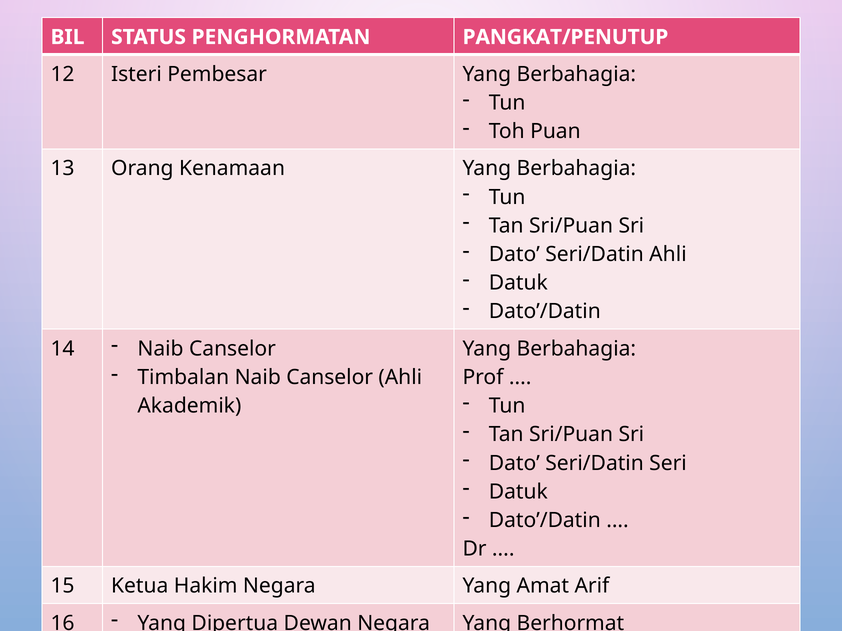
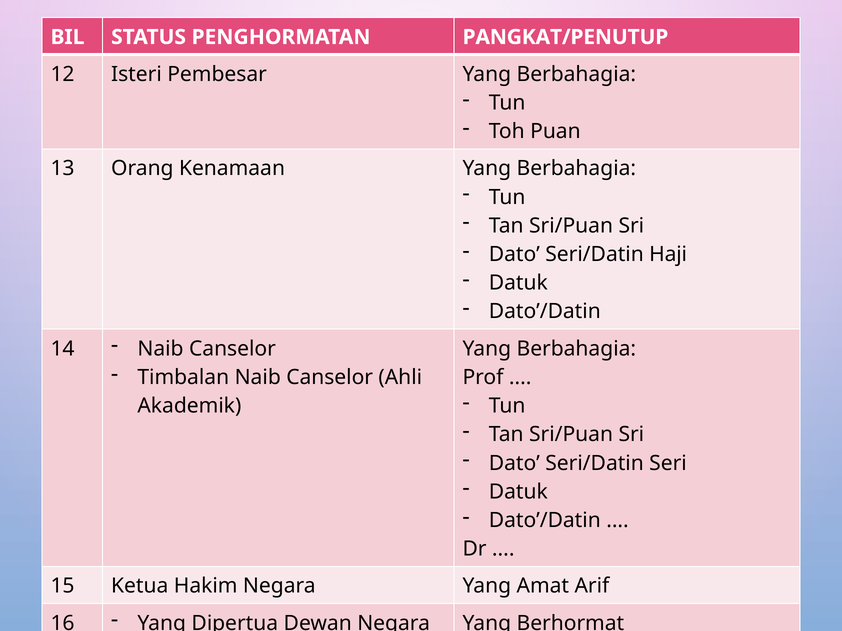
Seri/Datin Ahli: Ahli -> Haji (668, 255)
